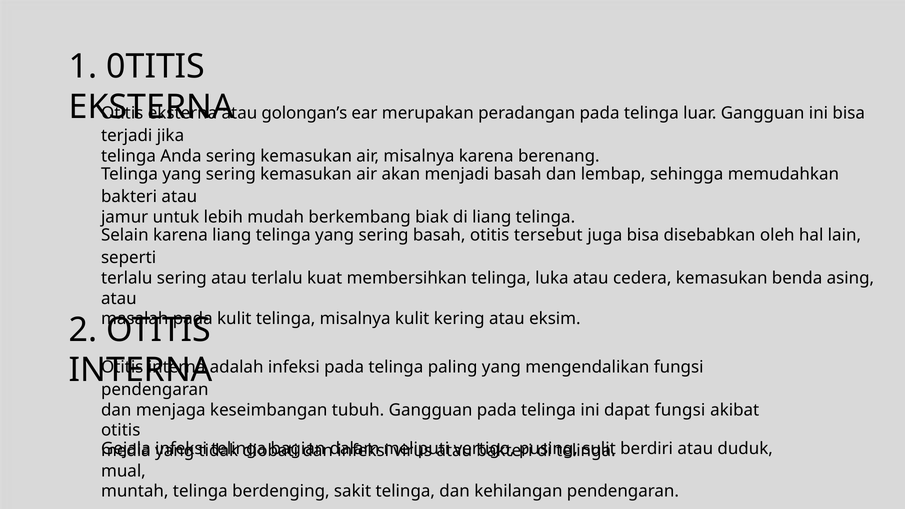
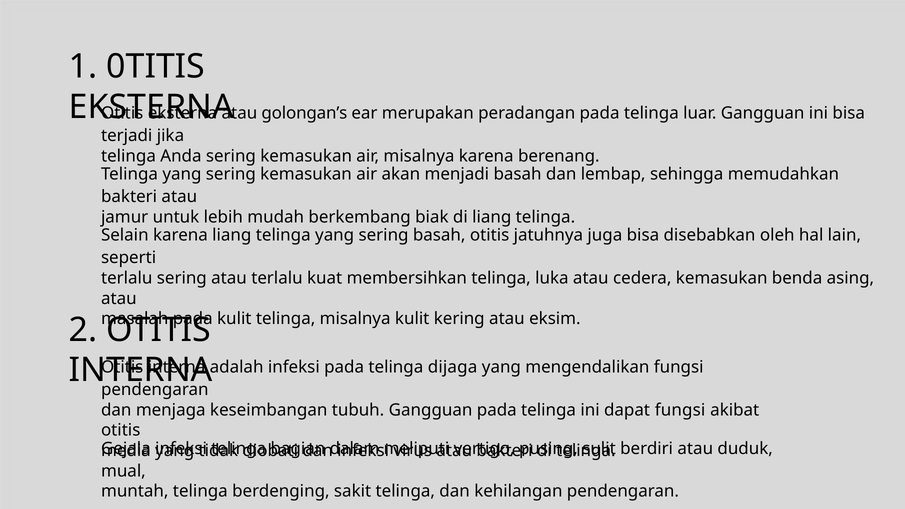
tersebut: tersebut -> jatuhnya (548, 235)
paling: paling -> dijaga (453, 367)
